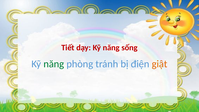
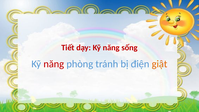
năng colour: green -> red (54, 64)
